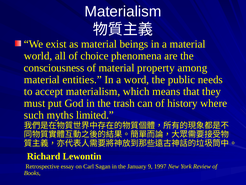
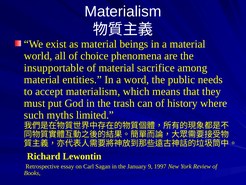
consciousness: consciousness -> insupportable (54, 68)
property: property -> sacrifice (156, 68)
